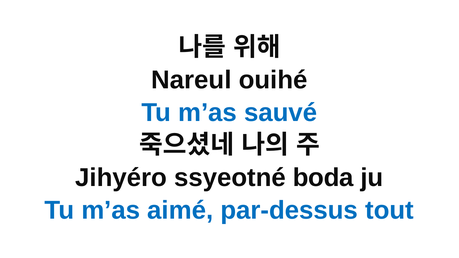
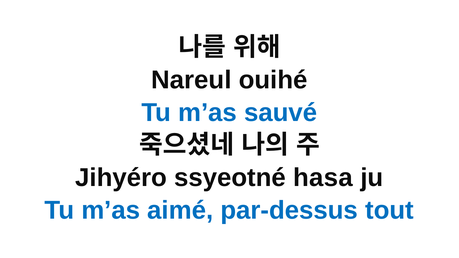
boda: boda -> hasa (323, 178)
